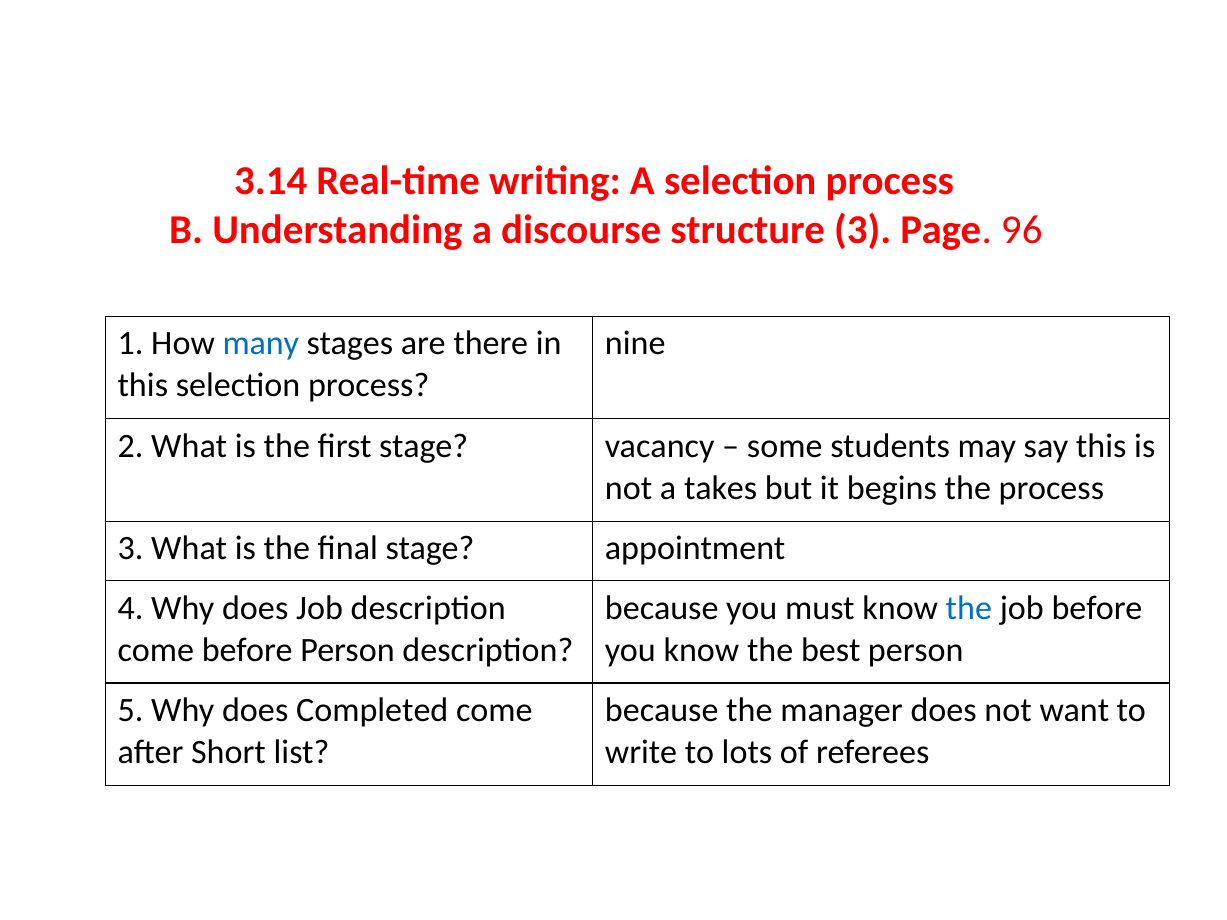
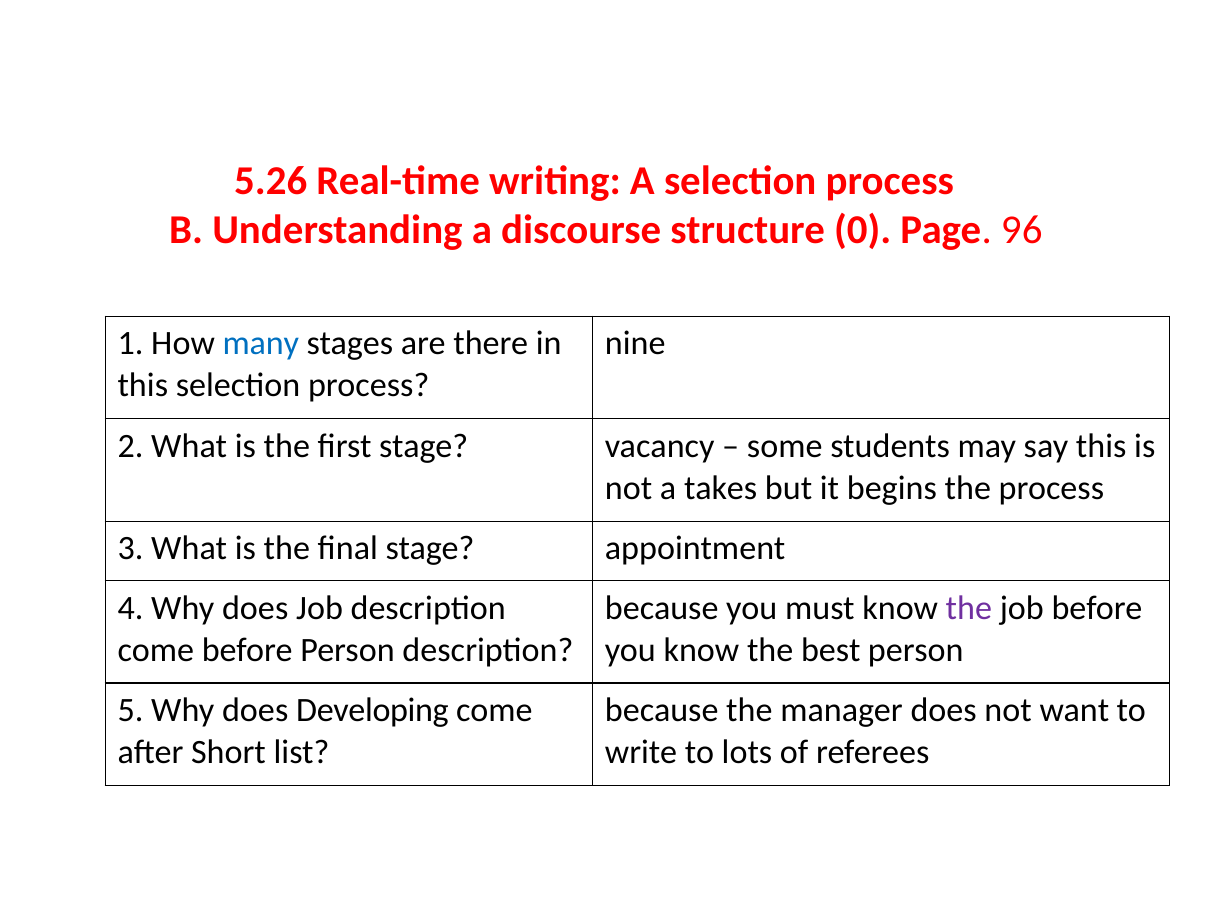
3.14: 3.14 -> 5.26 (271, 181)
structure 3: 3 -> 0 (863, 230)
the colour: blue -> purple (969, 608)
Completed: Completed -> Developing (372, 711)
